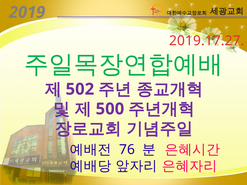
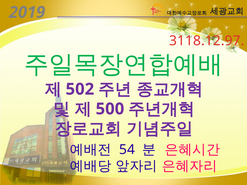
2019.17.27: 2019.17.27 -> 3118.12.97 (207, 41)
76: 76 -> 54 (127, 150)
